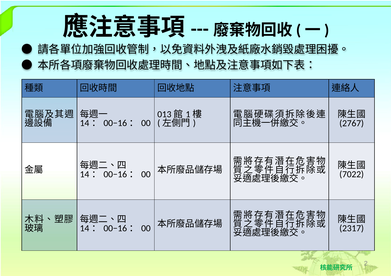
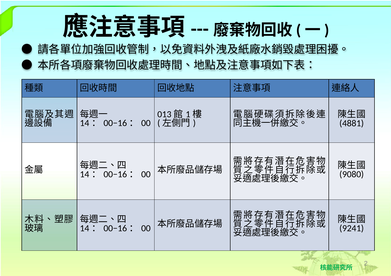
2767: 2767 -> 4881 (352, 123)
7022: 7022 -> 9080 (352, 175)
2317: 2317 -> 9241 (352, 229)
